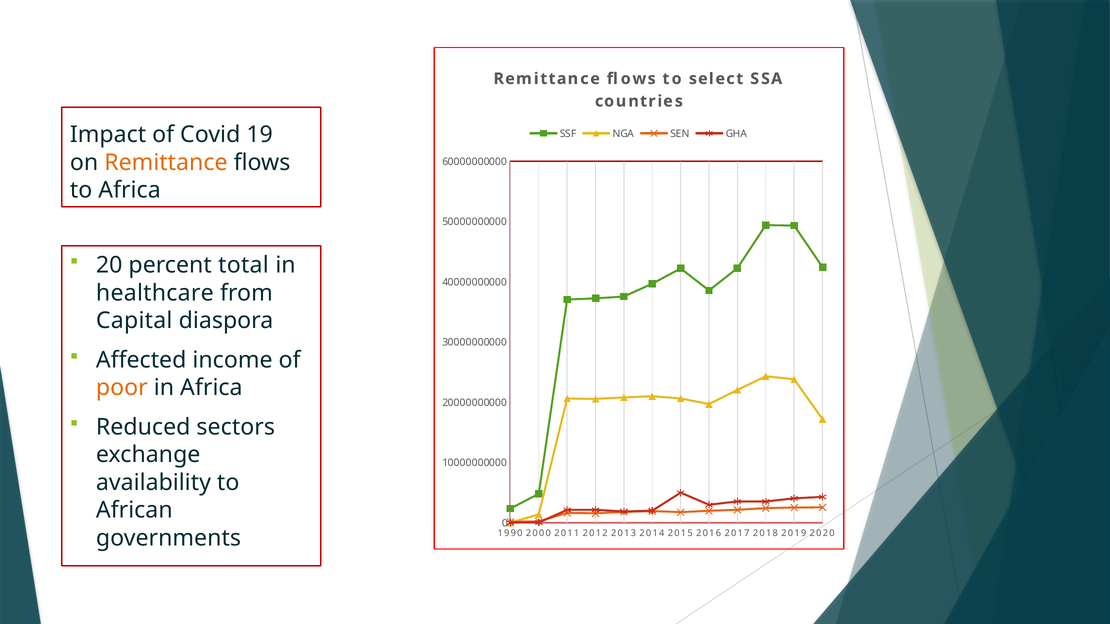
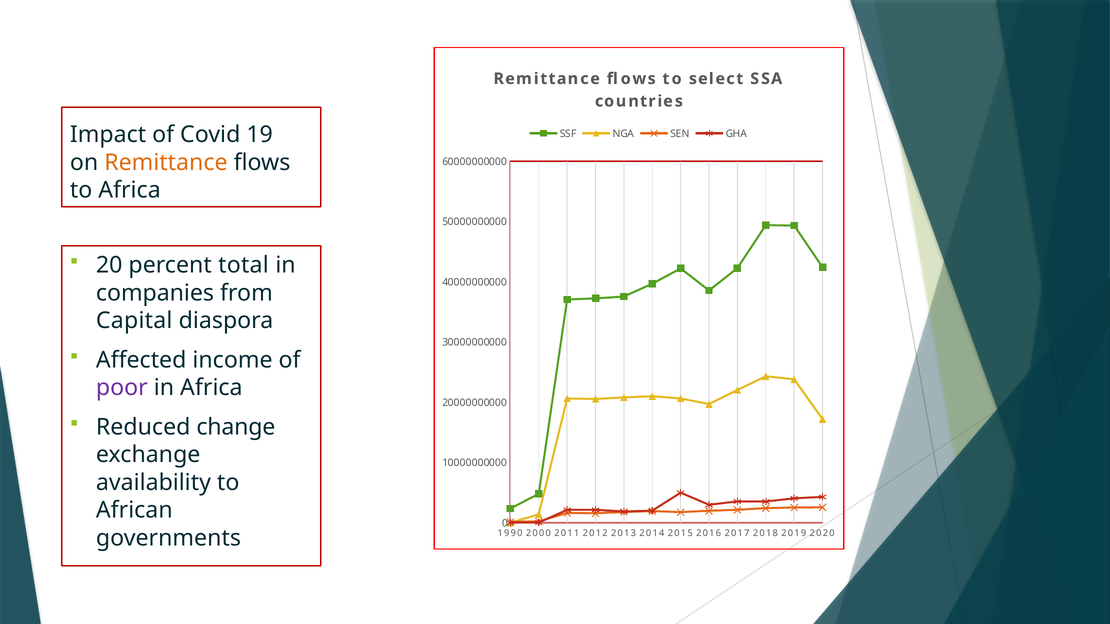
healthcare: healthcare -> companies (155, 293)
poor colour: orange -> purple (122, 388)
sectors: sectors -> change (236, 427)
